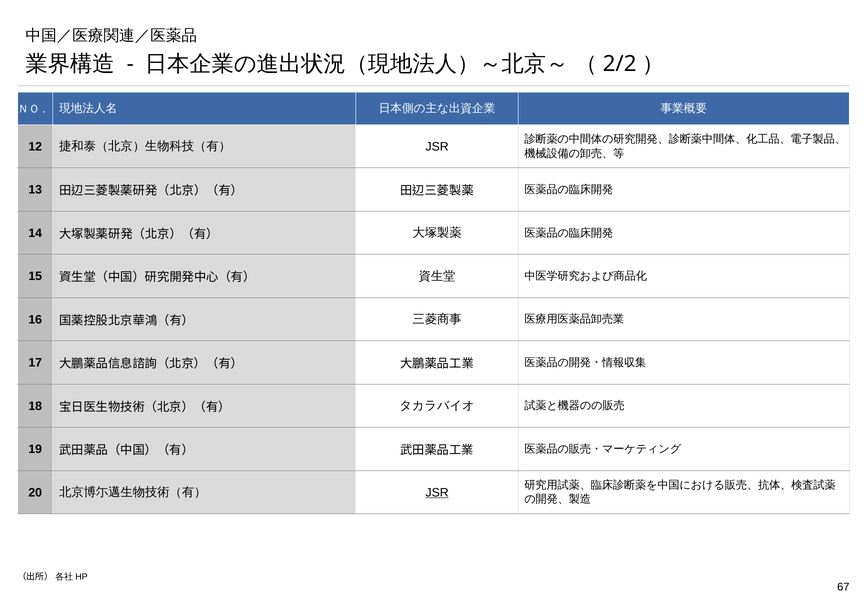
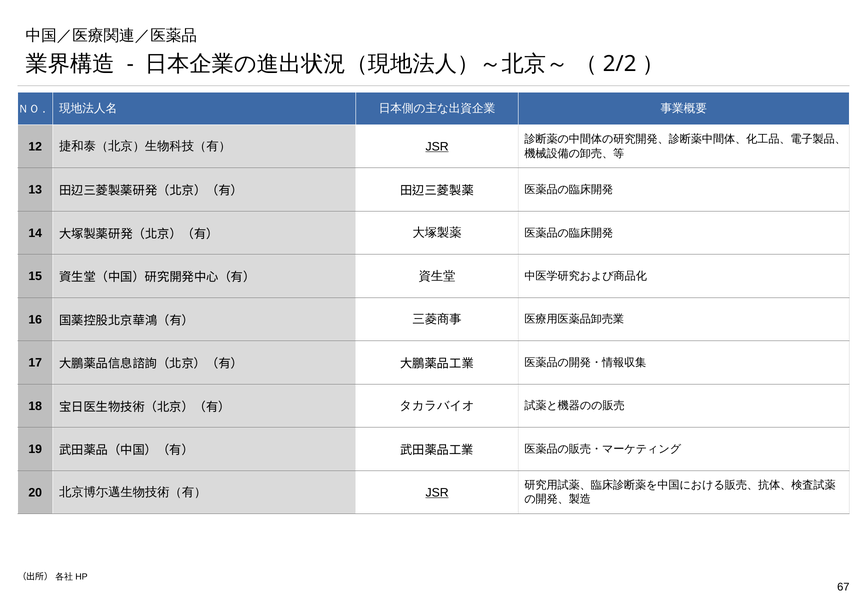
JSR underline: none -> present (437, 147)
